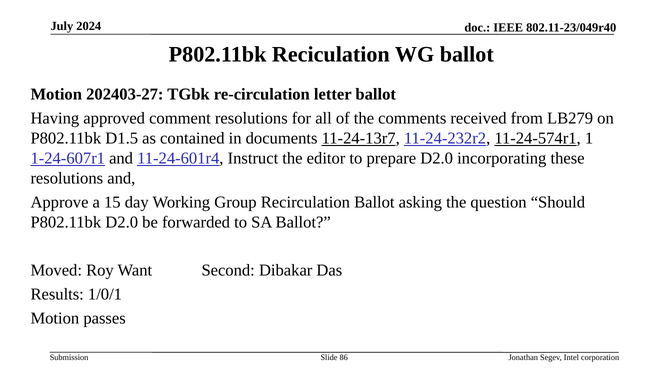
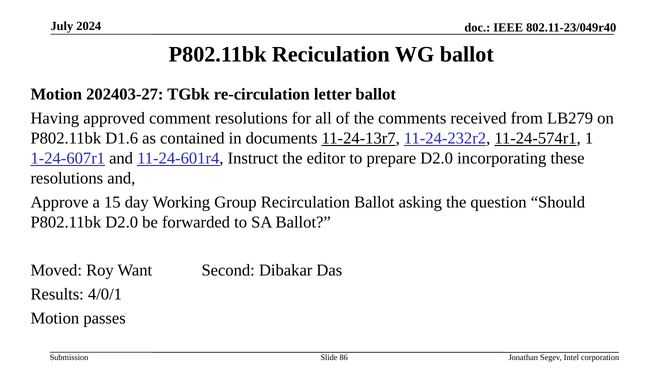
D1.5: D1.5 -> D1.6 (122, 138)
1/0/1: 1/0/1 -> 4/0/1 (105, 294)
